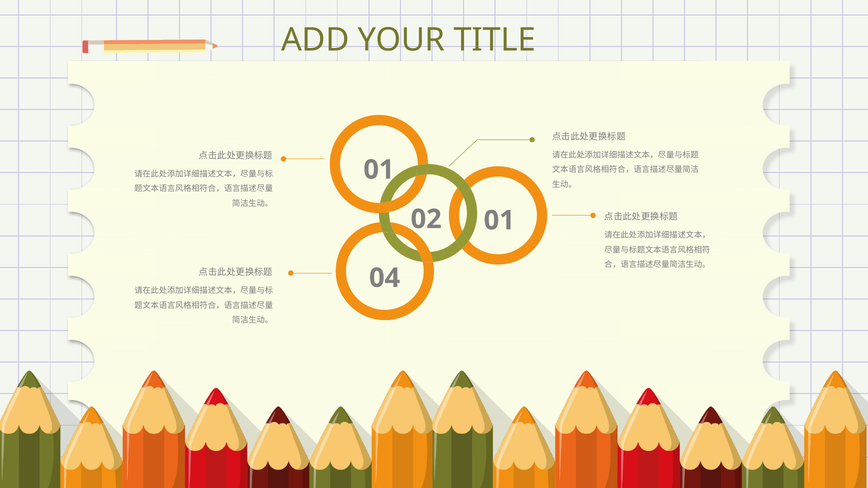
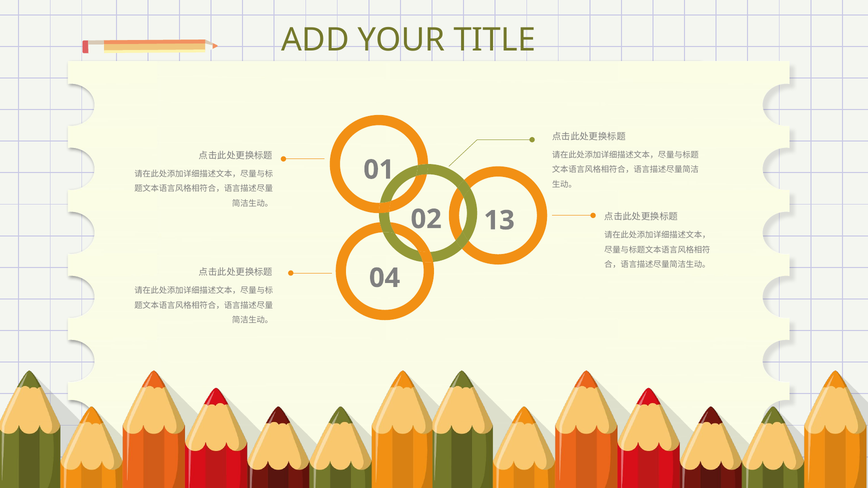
02 01: 01 -> 13 (499, 221)
